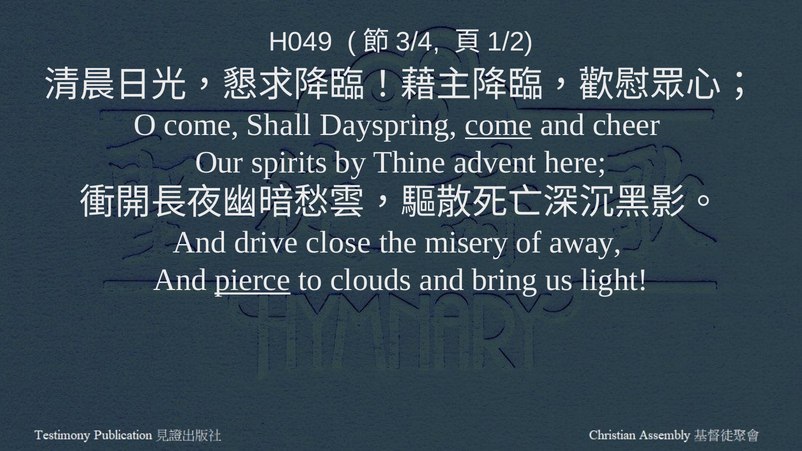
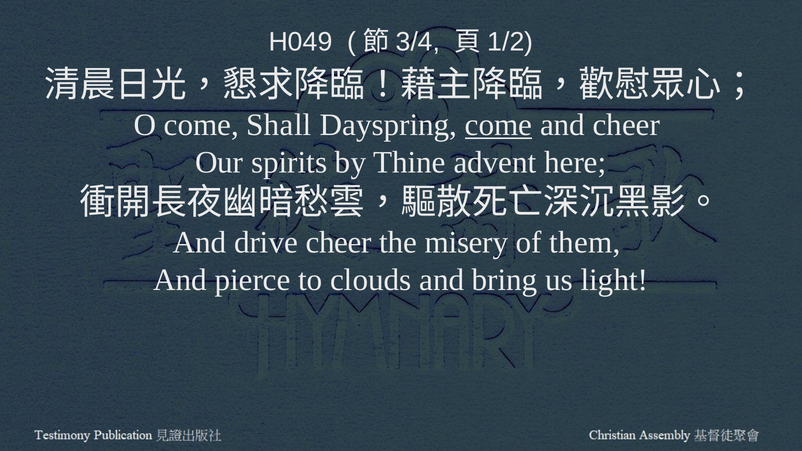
drive close: close -> cheer (339, 243)
away: away -> them (585, 243)
pierce underline: present -> none (253, 280)
